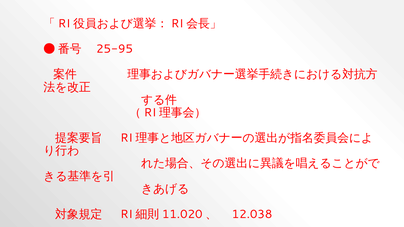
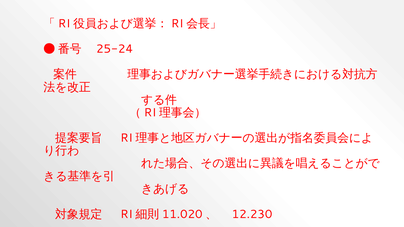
25-95: 25-95 -> 25-24 (115, 49)
12.038: 12.038 -> 12.230 (252, 215)
